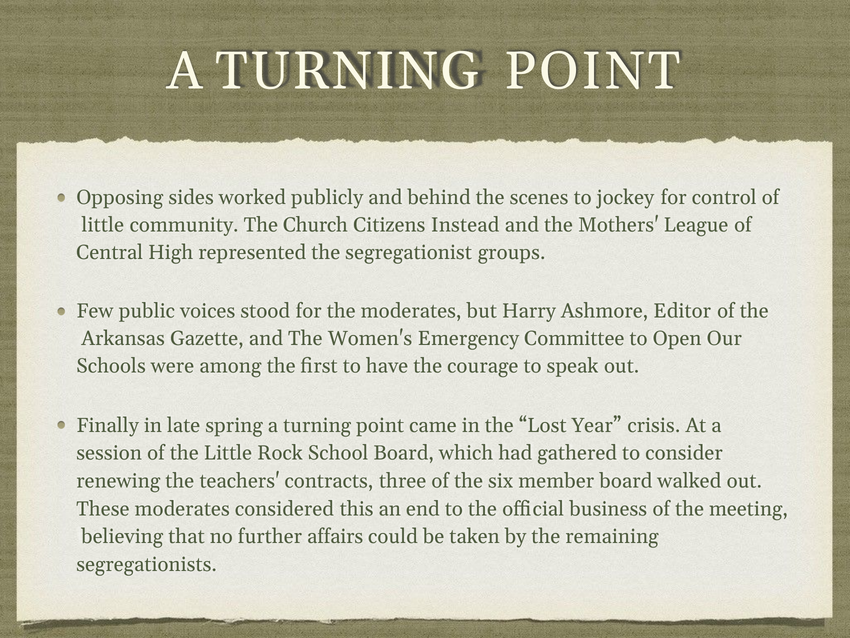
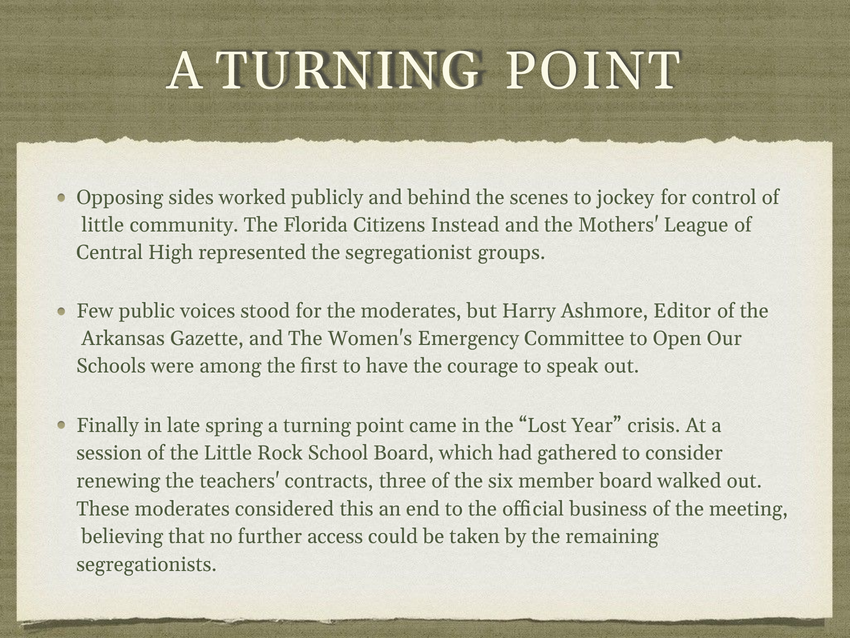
Church: Church -> Florida (315, 225)
affairs: affairs -> access (335, 536)
